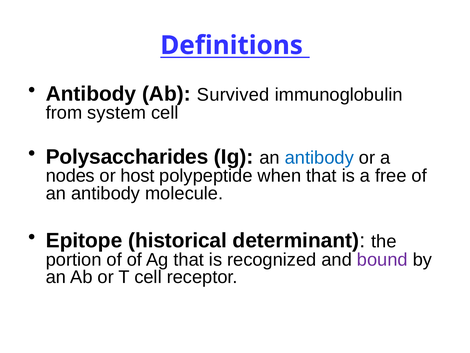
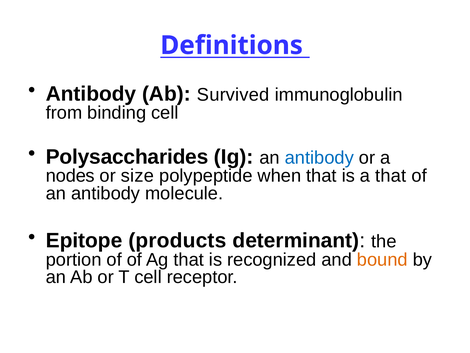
system: system -> binding (117, 113)
host: host -> size (137, 176)
a free: free -> that (391, 176)
historical: historical -> products (177, 240)
bound colour: purple -> orange (382, 259)
